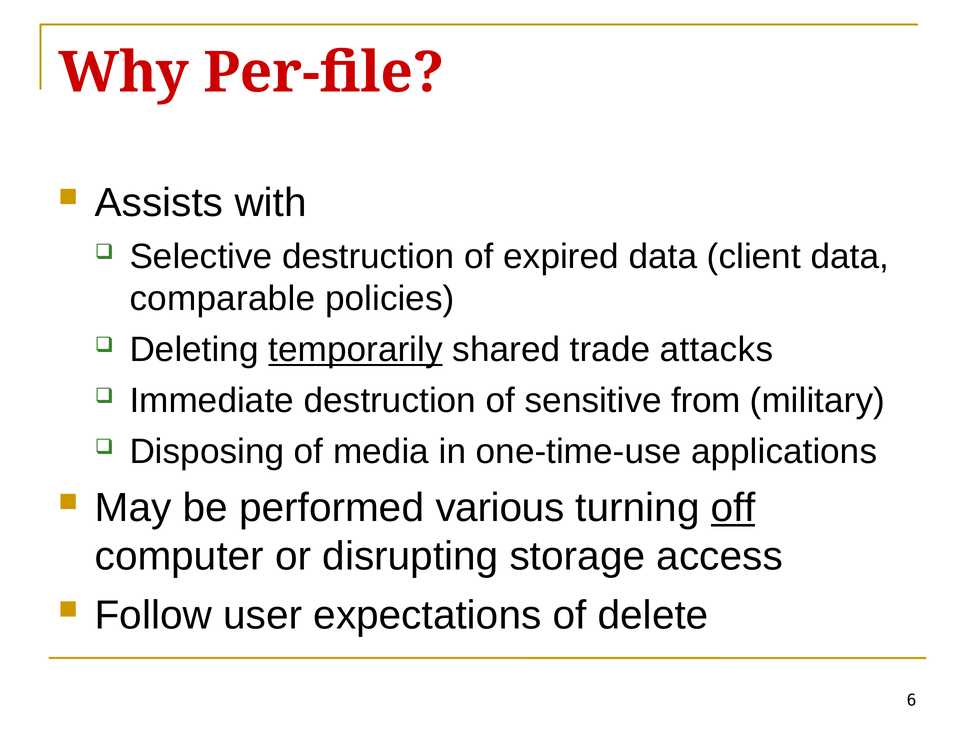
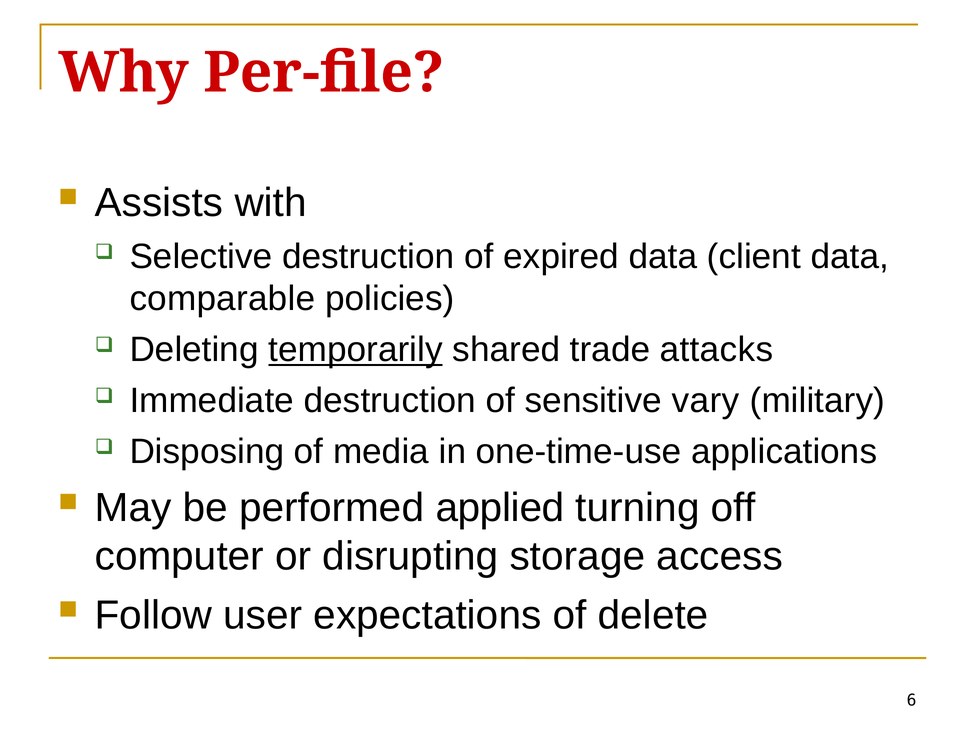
from: from -> vary (706, 401)
various: various -> applied (500, 508)
off underline: present -> none (733, 508)
